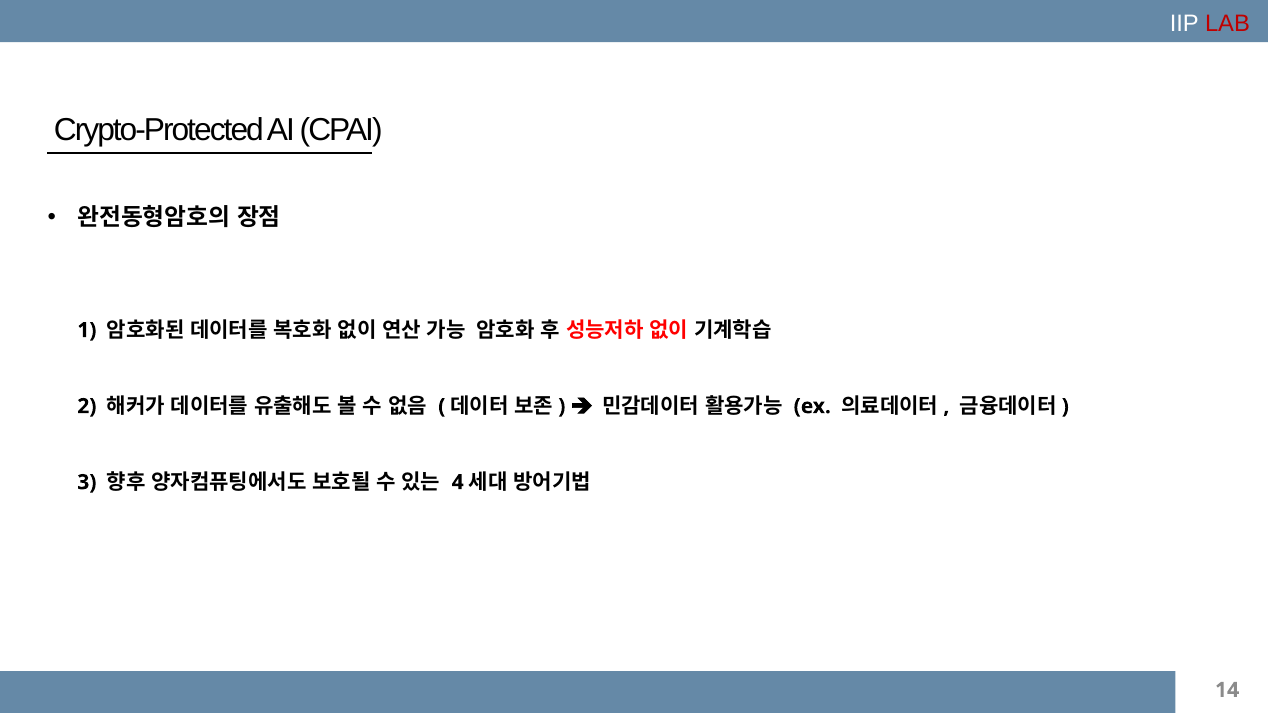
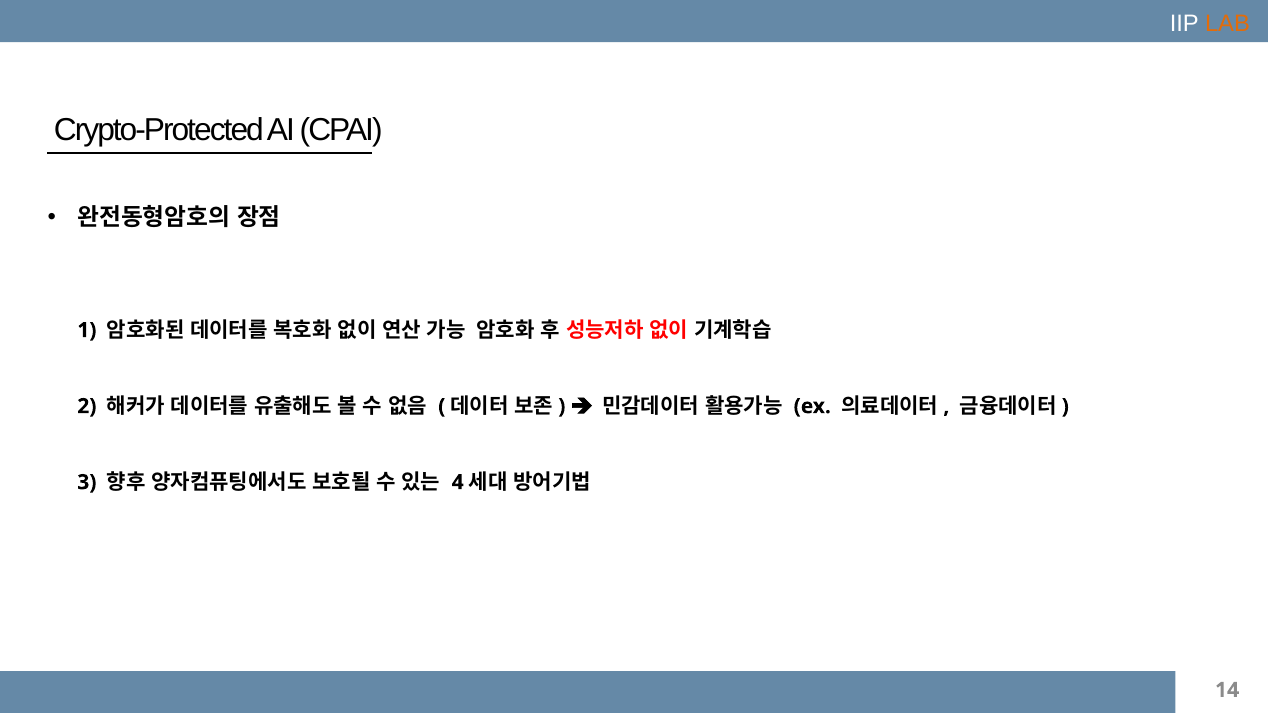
LAB colour: red -> orange (1227, 24)
